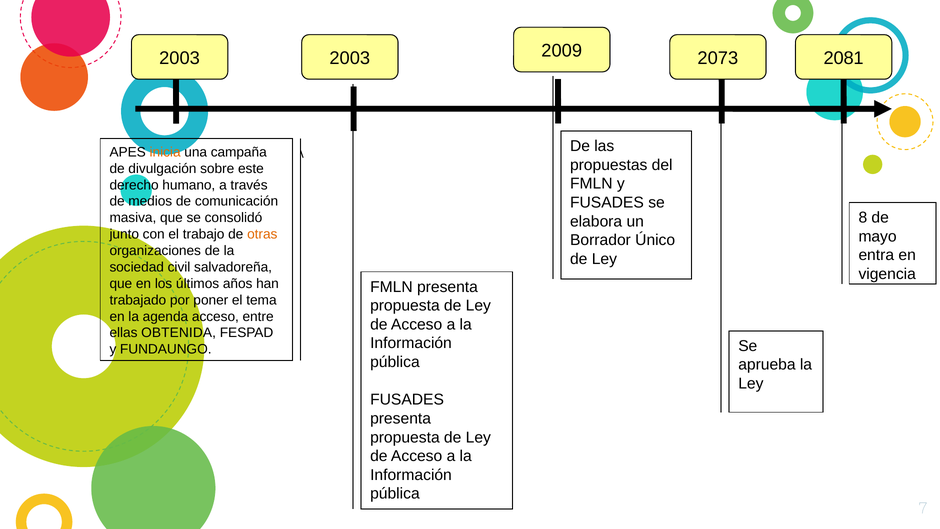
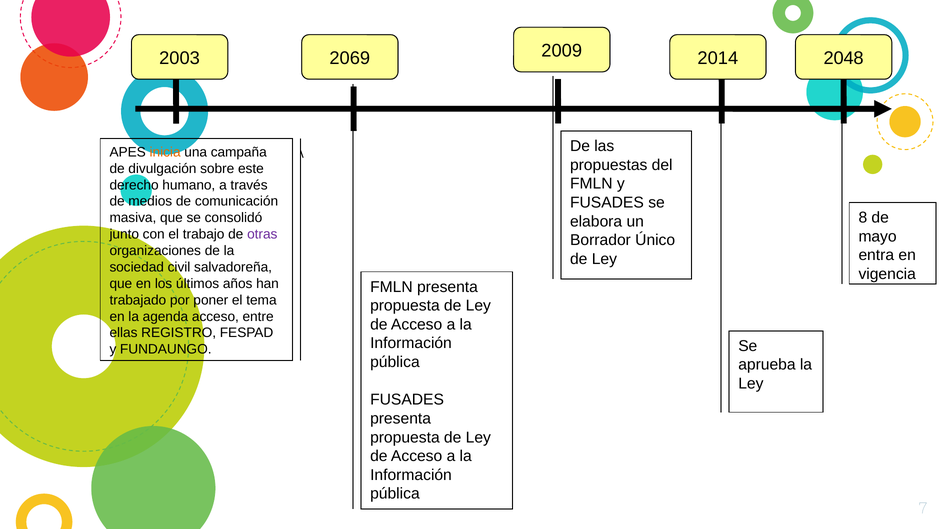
2003 2003: 2003 -> 2069 (350, 58)
2073: 2073 -> 2014 (718, 58)
2081: 2081 -> 2048 (844, 58)
otras colour: orange -> purple (262, 234)
OBTENIDA: OBTENIDA -> REGISTRO (179, 333)
